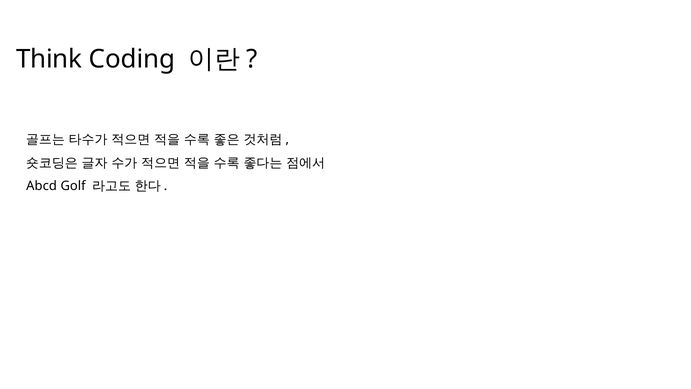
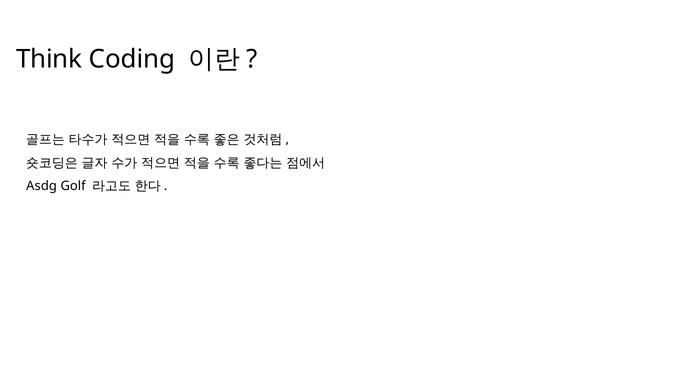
Abcd: Abcd -> Asdg (42, 186)
